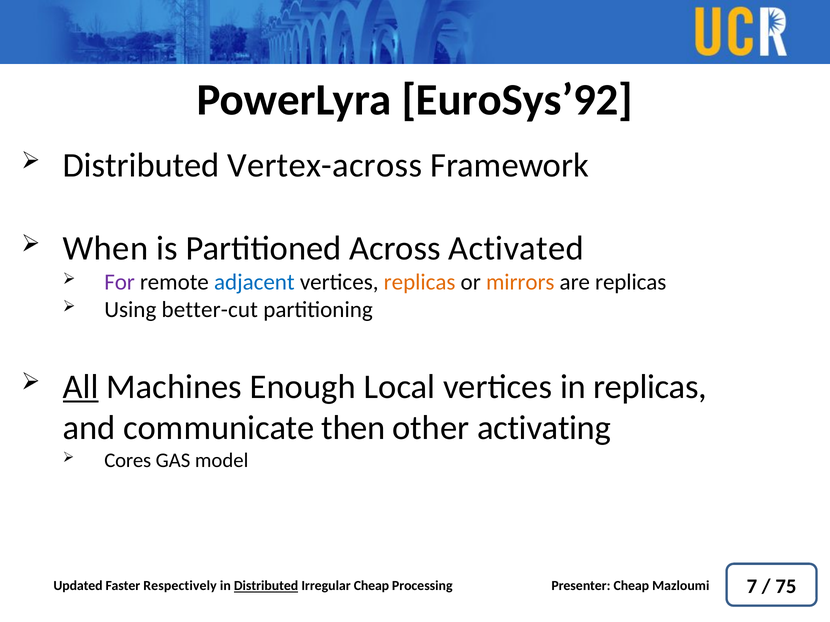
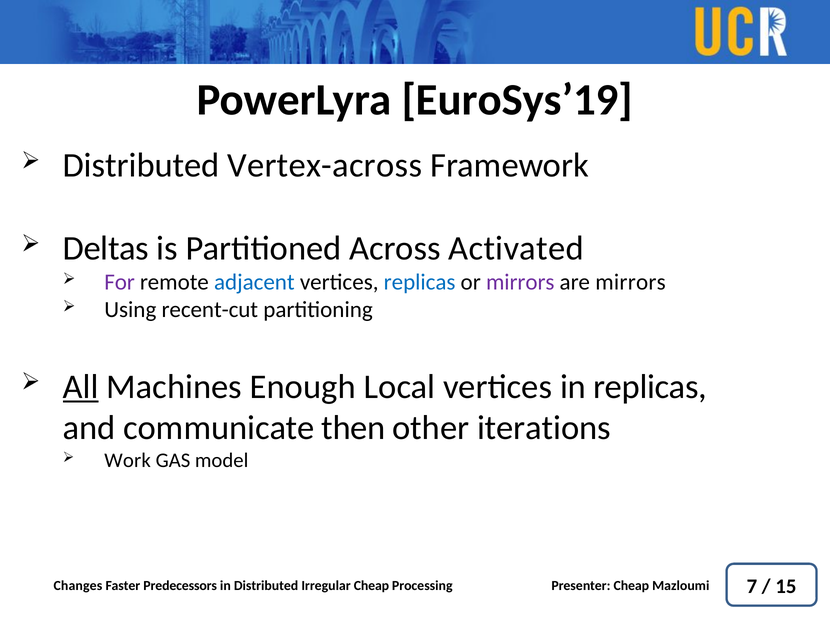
EuroSys’92: EuroSys’92 -> EuroSys’19 (517, 100)
When: When -> Deltas (106, 249)
replicas colour: orange -> blue (420, 282)
mirrors colour: orange -> purple (520, 282)
are replicas: replicas -> mirrors (631, 282)
better-cut: better-cut -> recent-cut (210, 310)
activating: activating -> iterations (544, 428)
Cores: Cores -> Work (128, 461)
75: 75 -> 15 (786, 587)
Updated: Updated -> Changes (78, 586)
Respectively: Respectively -> Predecessors (180, 586)
Distributed underline: present -> none (266, 586)
